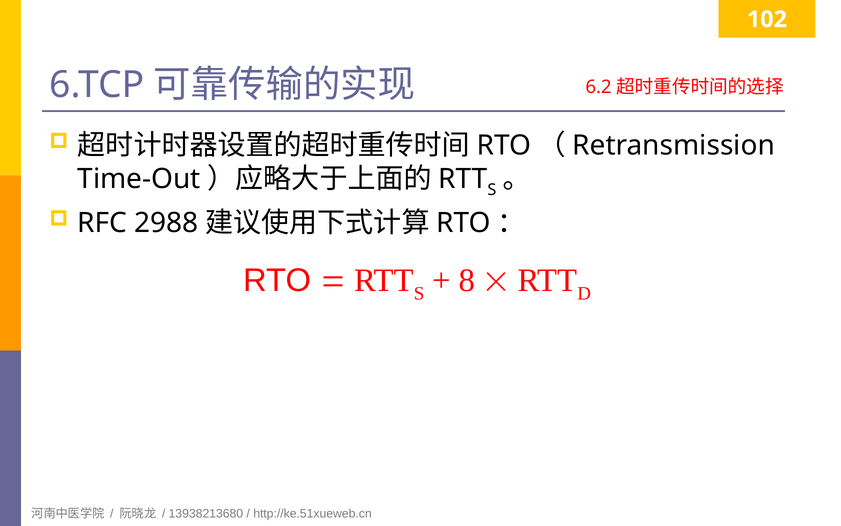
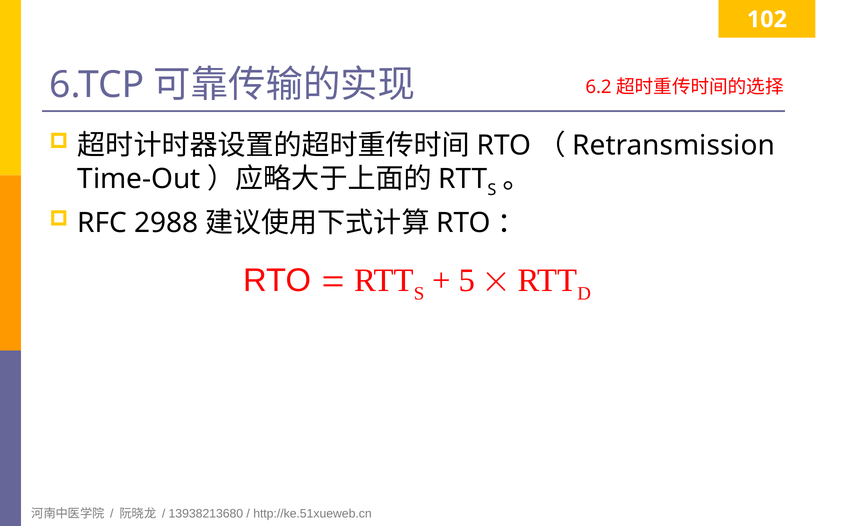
8: 8 -> 5 (467, 280)
